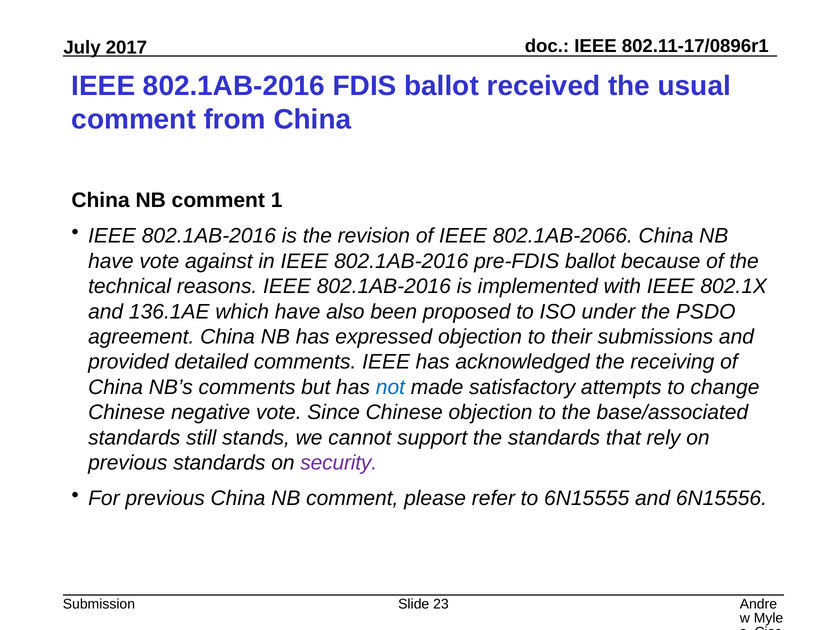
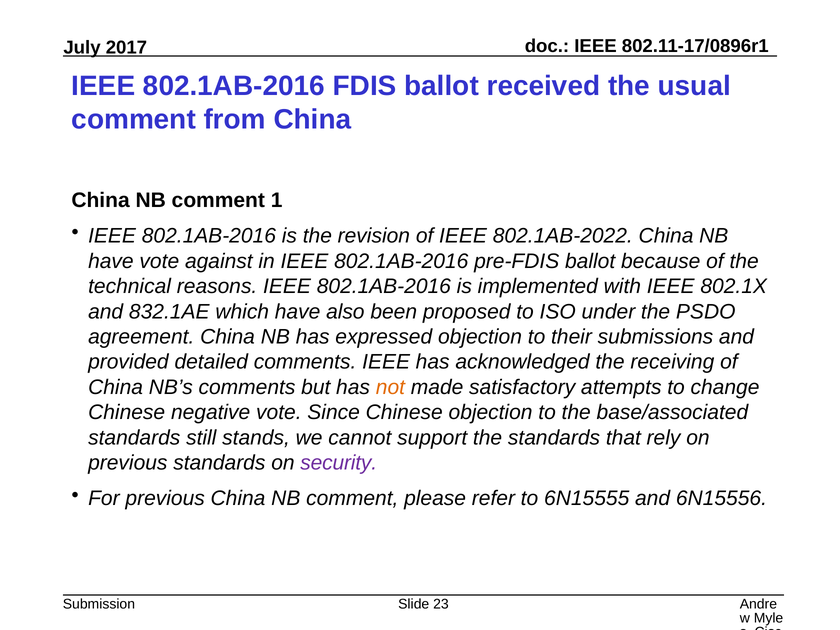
802.1AB-2066: 802.1AB-2066 -> 802.1AB-2022 (563, 236)
136.1AE: 136.1AE -> 832.1AE (169, 312)
not colour: blue -> orange (390, 387)
